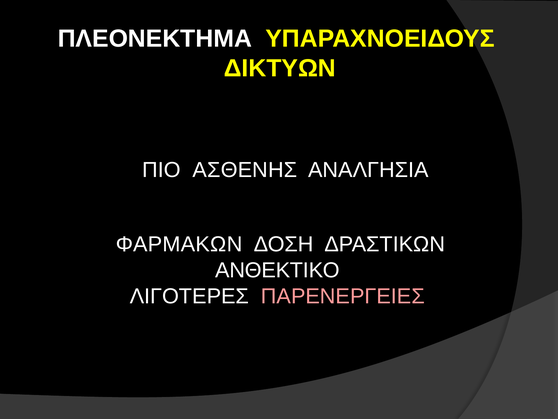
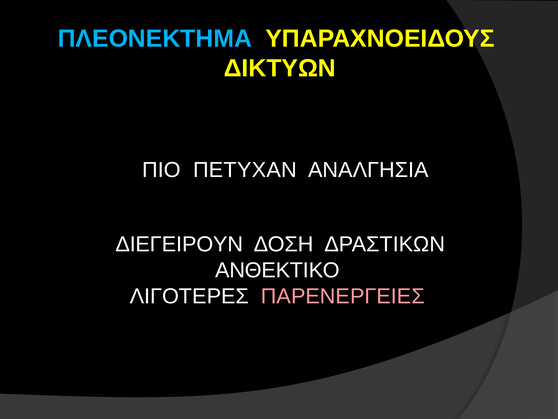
ΠΛΕΟΝΕΚΤΗΜΑ colour: white -> light blue (155, 38)
ΑΣΘΕΝΗΣ: ΑΣΘΕΝΗΣ -> ΠΕΤΥΧΑΝ (245, 170)
ΦΑΡΜΑΚΩΝ: ΦΑΡΜΑΚΩΝ -> ΔΙΕΓΕΙΡΟΥΝ (179, 244)
